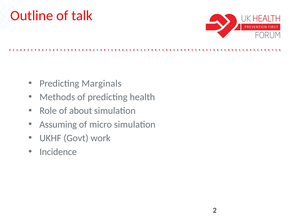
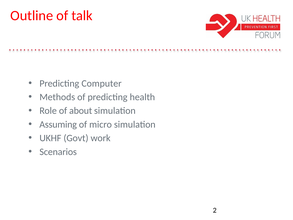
Marginals: Marginals -> Computer (102, 83)
Incidence: Incidence -> Scenarios (58, 152)
